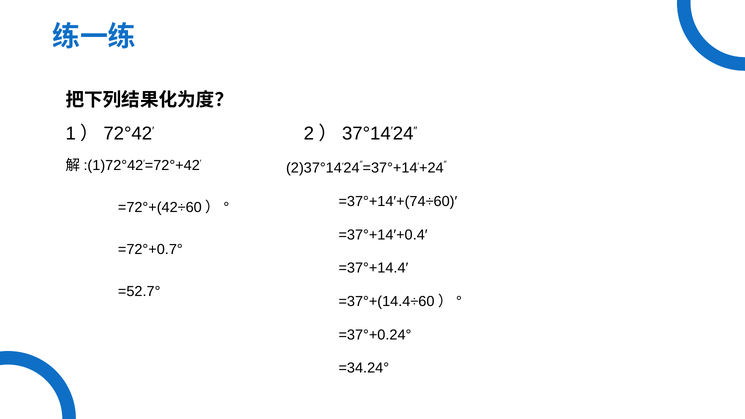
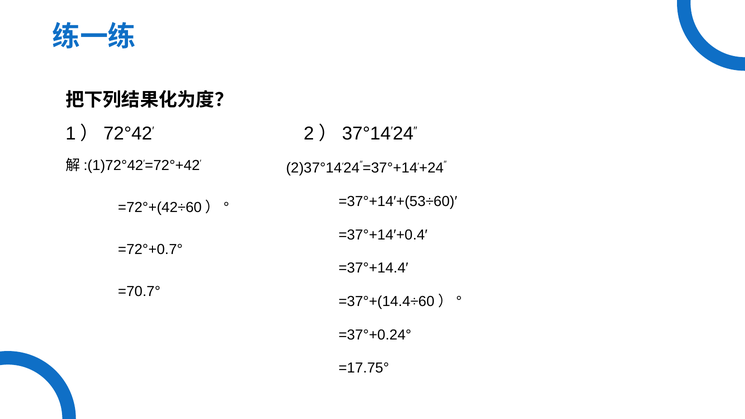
=37°+14′+(74÷60)′: =37°+14′+(74÷60)′ -> =37°+14′+(53÷60)′ (398, 202)
=52.7°: =52.7° -> =70.7° (139, 292)
=34.24°: =34.24° -> =17.75° (364, 368)
